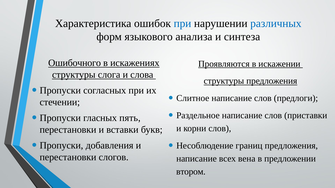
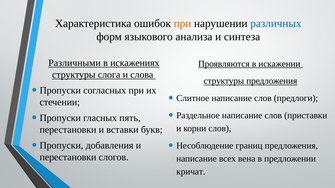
при colour: blue -> orange (183, 23)
Ошибочного: Ошибочного -> Различными (75, 63)
втором: втором -> кричат (191, 172)
